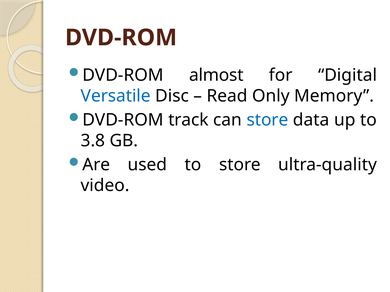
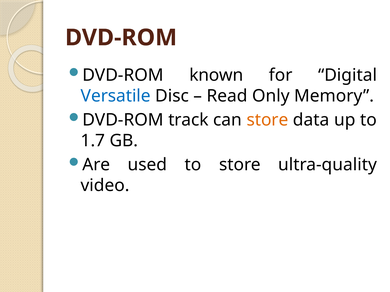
almost: almost -> known (216, 75)
store colour: blue -> orange (267, 120)
3.8: 3.8 -> 1.7 (93, 141)
